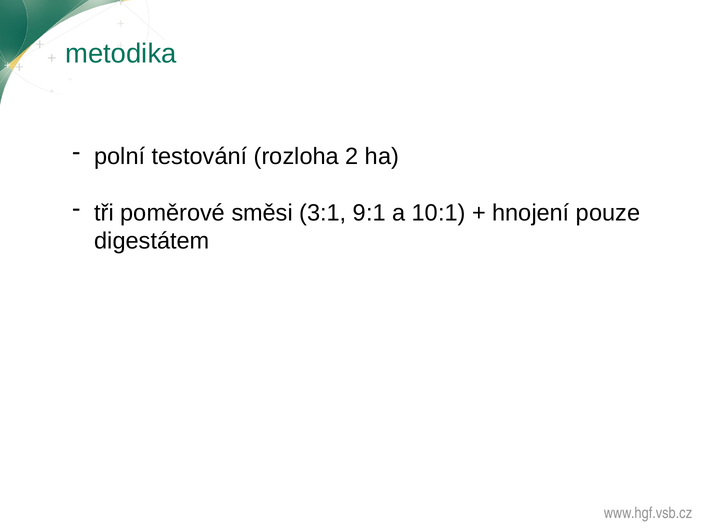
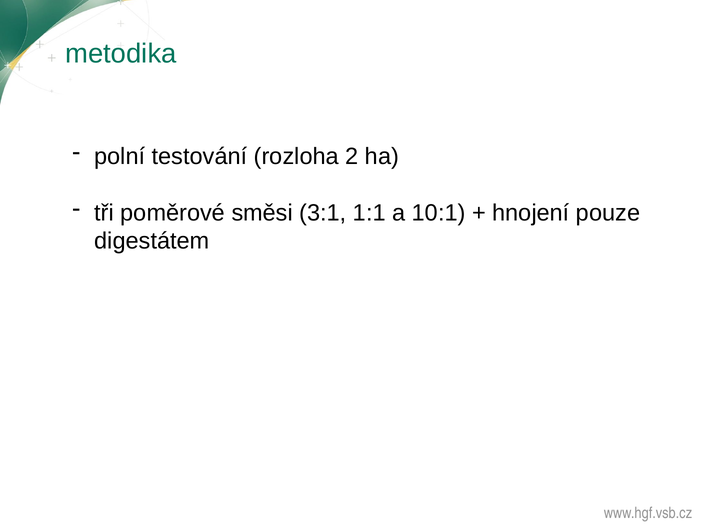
9:1: 9:1 -> 1:1 (369, 213)
